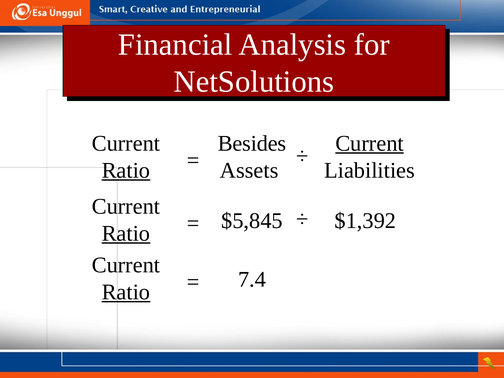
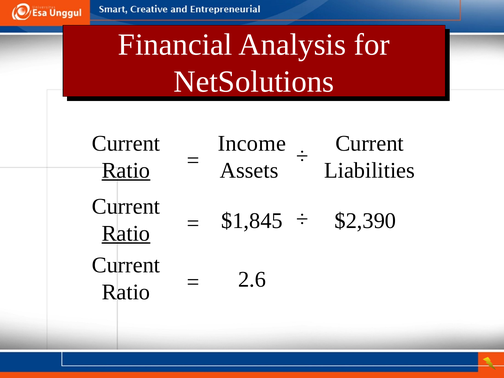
Besides: Besides -> Income (252, 143)
Current underline: present -> none (370, 143)
$5,845: $5,845 -> $1,845 (252, 221)
$1,392: $1,392 -> $2,390 (365, 221)
Ratio underline: present -> none (126, 292)
7.4: 7.4 -> 2.6 (252, 280)
